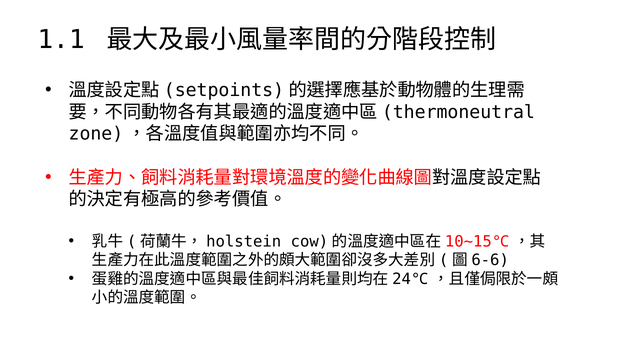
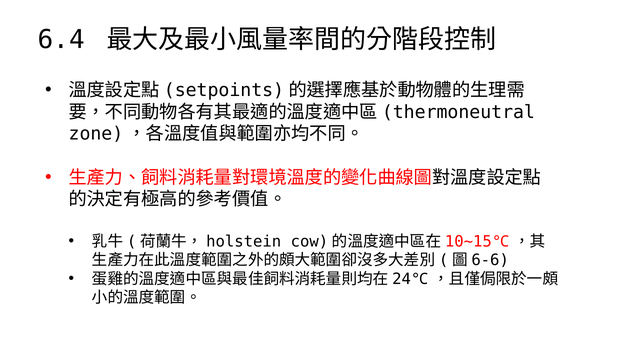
1.1: 1.1 -> 6.4 (61, 40)
